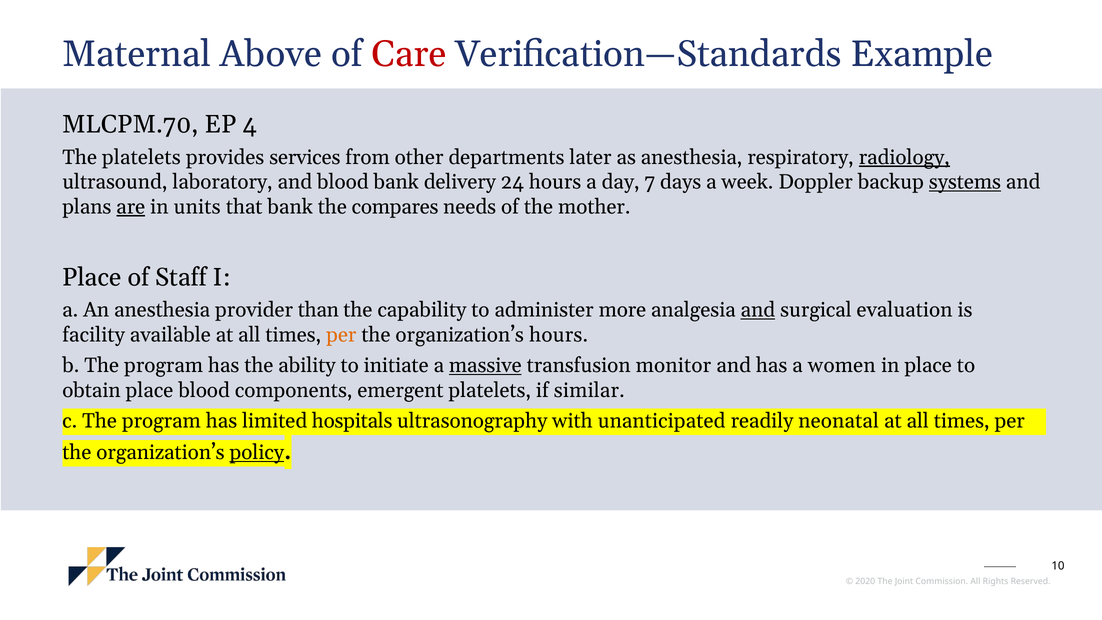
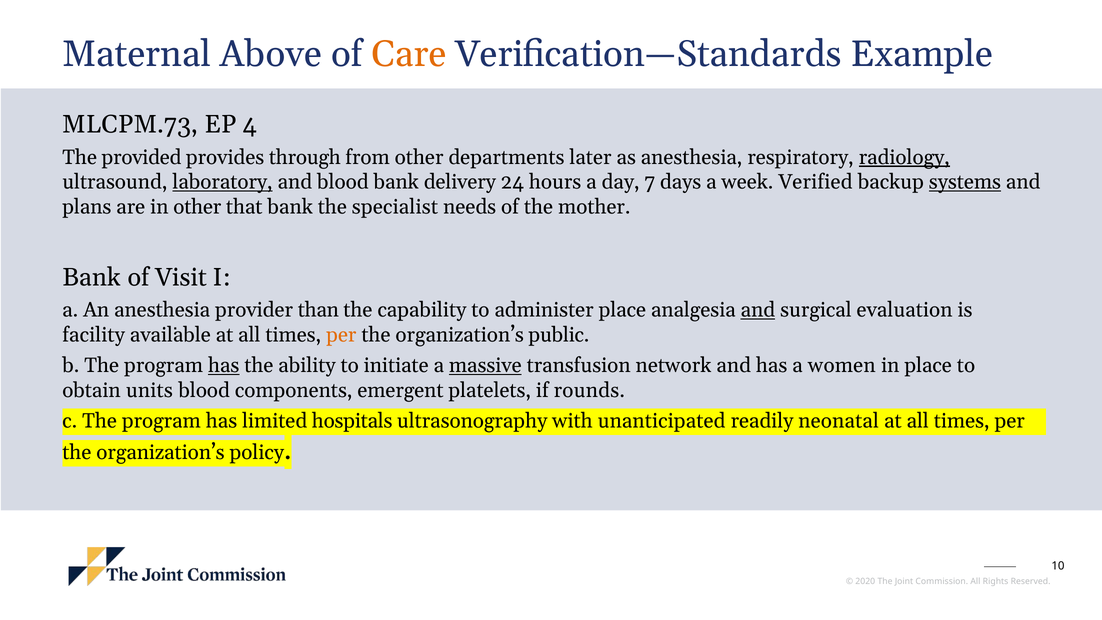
Care colour: red -> orange (409, 54)
MLCPM.70: MLCPM.70 -> MLCPM.73 (130, 124)
The platelets: platelets -> provided (142, 157)
services: services -> through (305, 157)
laboratory underline: none -> present (223, 182)
Doppler: Doppler -> Verified (815, 182)
are underline: present -> none (131, 207)
in units: units -> other (197, 207)
compares: compares -> specialist (395, 207)
Place: Place -> Bank (92, 277)
Staff: Staff -> Visit (181, 277)
administer more: more -> place (622, 310)
organization’s hours: hours -> public (559, 335)
has underline: none -> present (224, 365)
monitor: monitor -> network (673, 365)
obtain place: place -> units (149, 390)
similar: similar -> rounds (589, 390)
policy underline: present -> none (257, 452)
